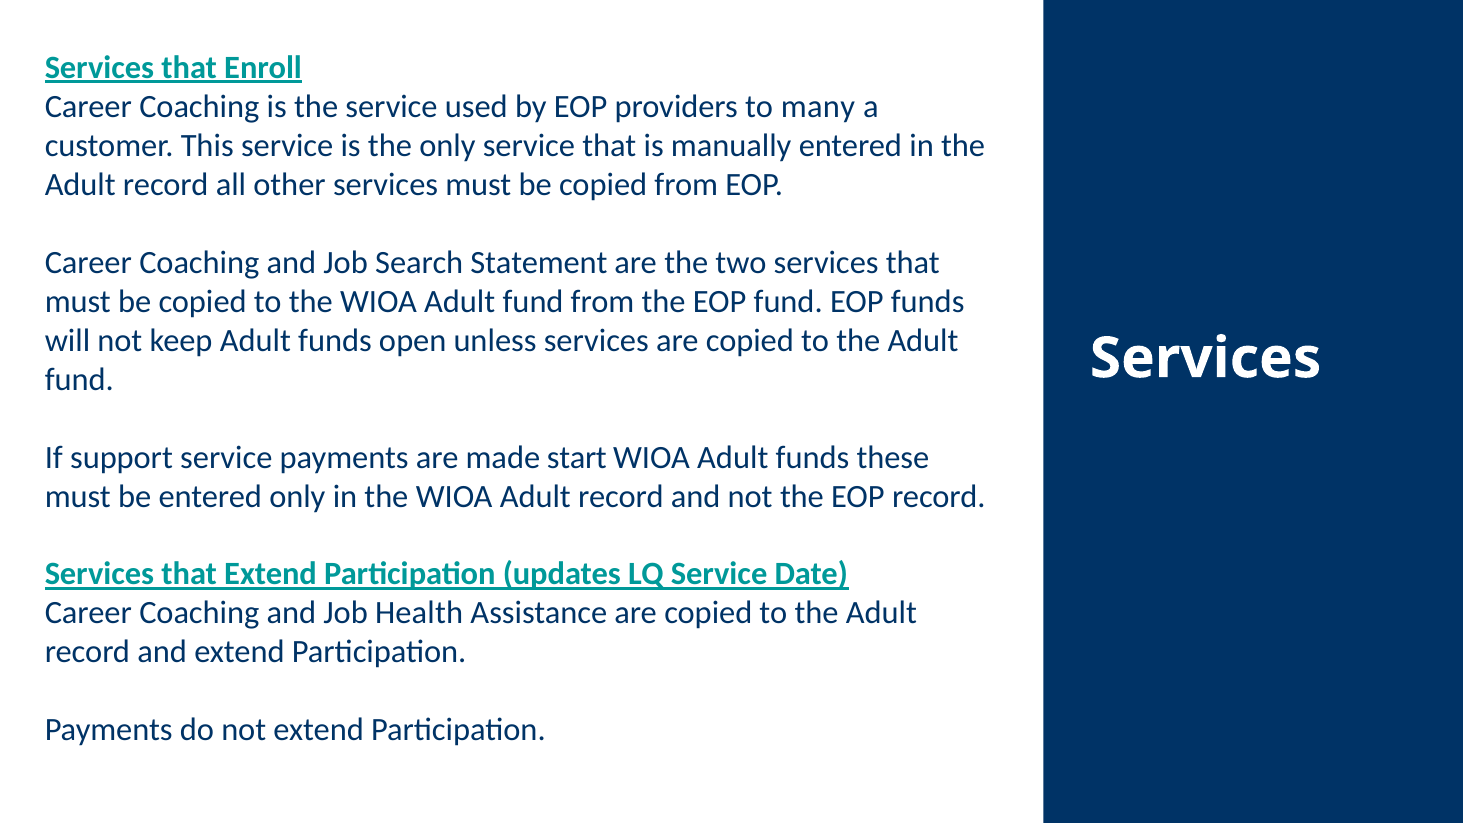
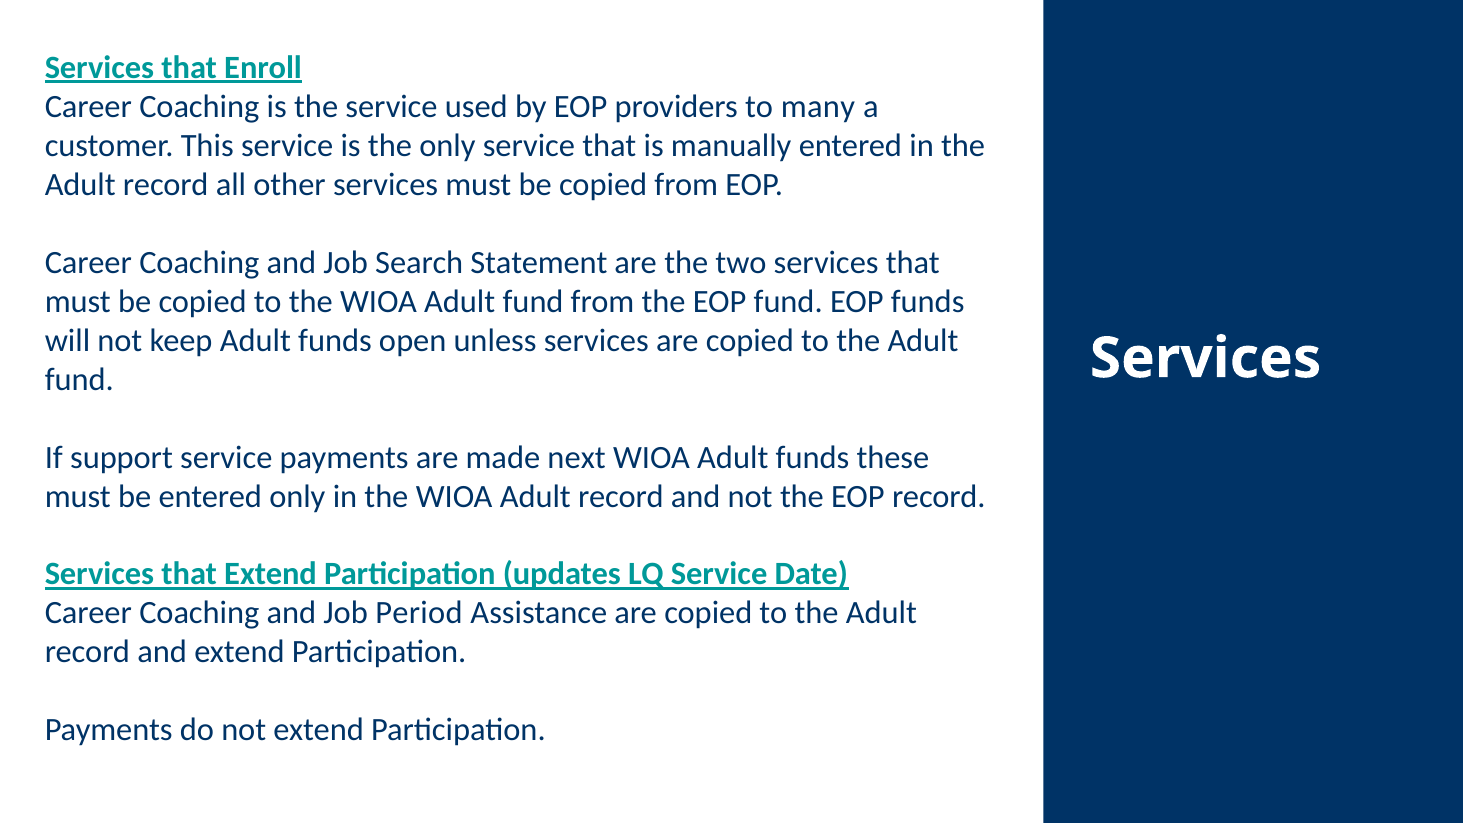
start: start -> next (577, 457)
Health: Health -> Period (419, 613)
